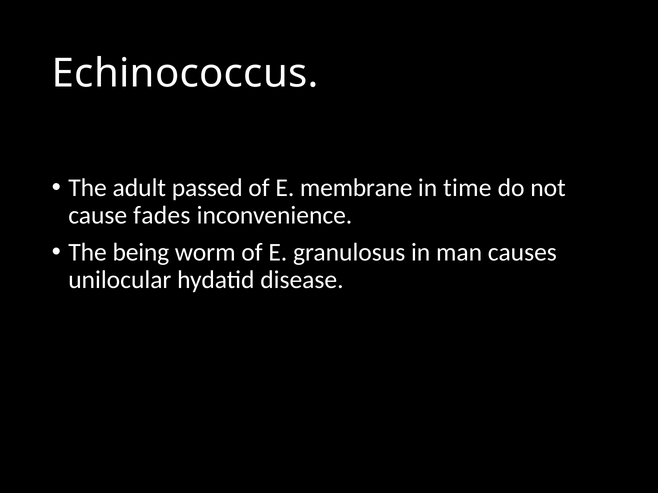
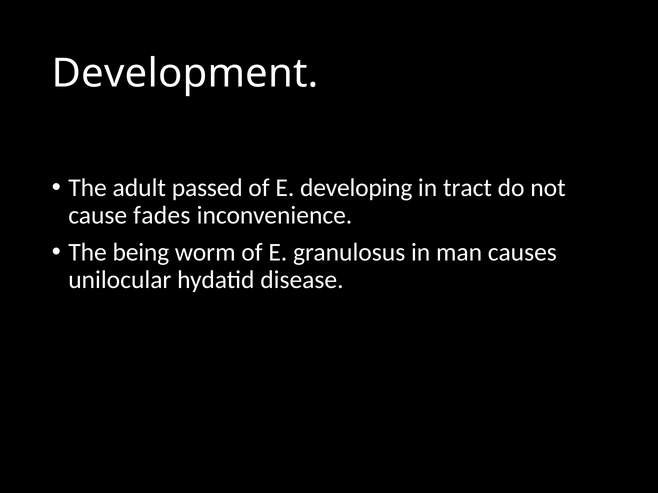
Echinococcus: Echinococcus -> Development (185, 74)
membrane: membrane -> developing (356, 188)
time: time -> tract (468, 188)
